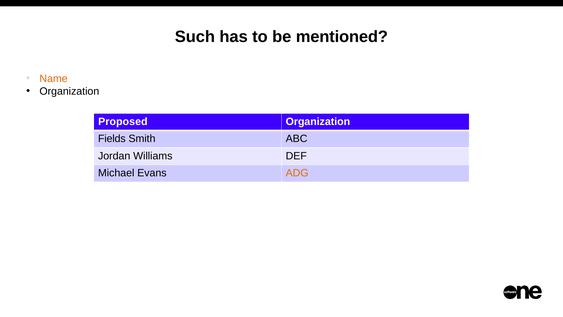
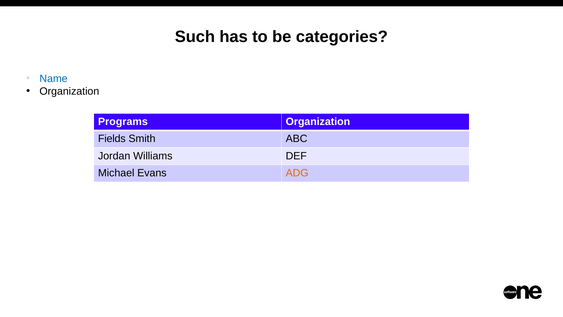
mentioned: mentioned -> categories (342, 37)
Name colour: orange -> blue (54, 79)
Proposed: Proposed -> Programs (123, 122)
